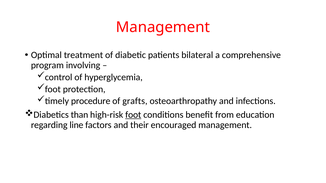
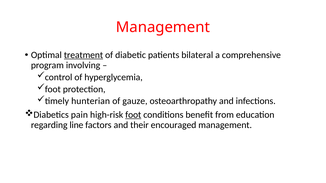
treatment underline: none -> present (83, 55)
procedure: procedure -> hunterian (91, 101)
grafts: grafts -> gauze (135, 101)
than: than -> pain (79, 115)
